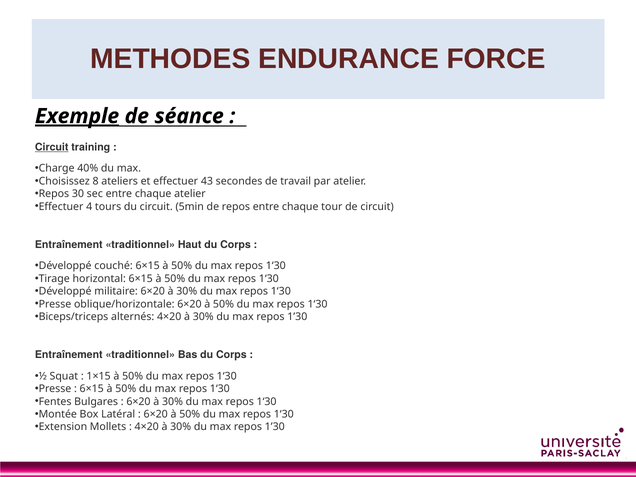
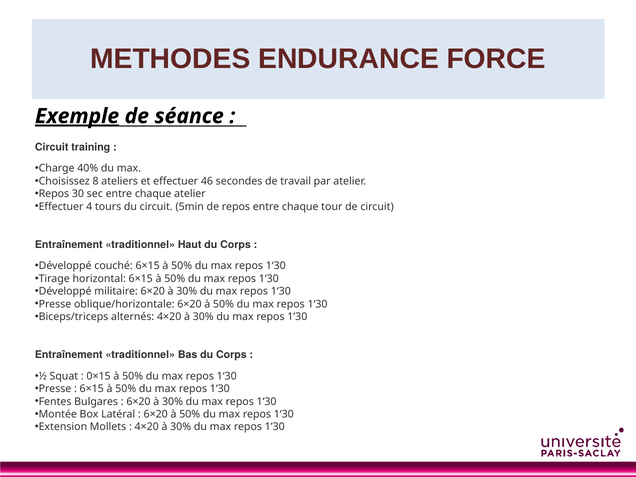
Circuit underline: present -> none (52, 147)
43: 43 -> 46 (207, 181)
1×15: 1×15 -> 0×15 (99, 376)
